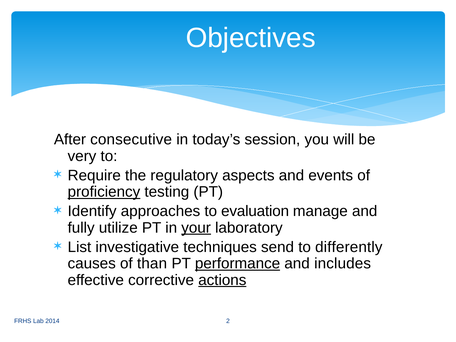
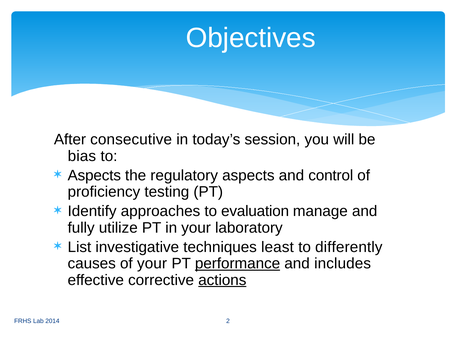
very: very -> bias (82, 156)
Require: Require -> Aspects (94, 175)
events: events -> control (331, 175)
proficiency underline: present -> none (104, 192)
your underline: present -> none (196, 228)
send: send -> least (277, 247)
of than: than -> your (152, 264)
